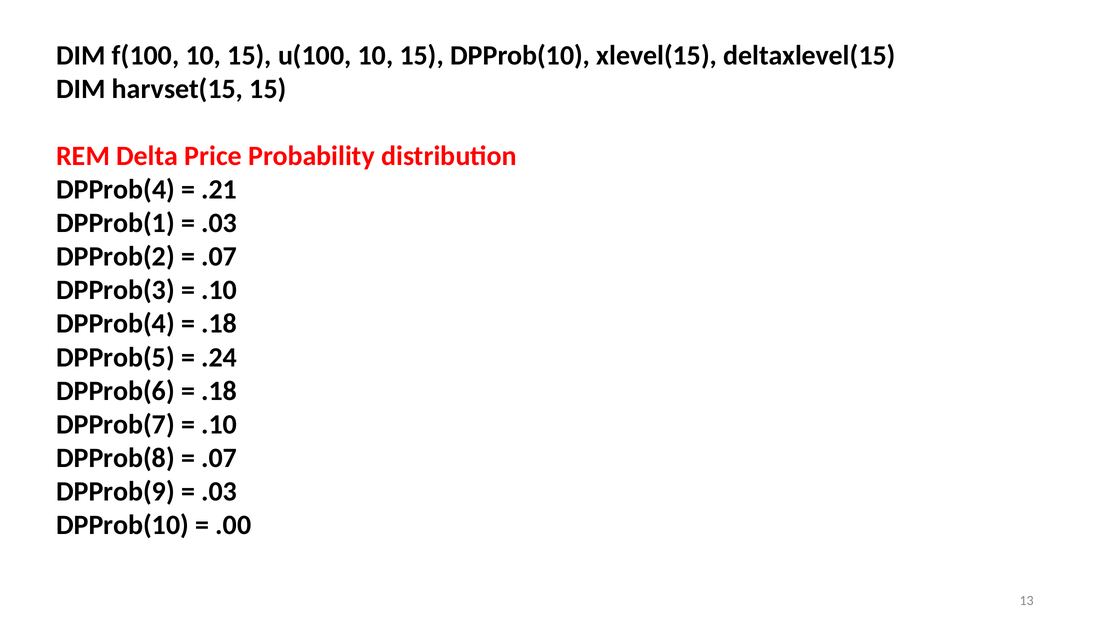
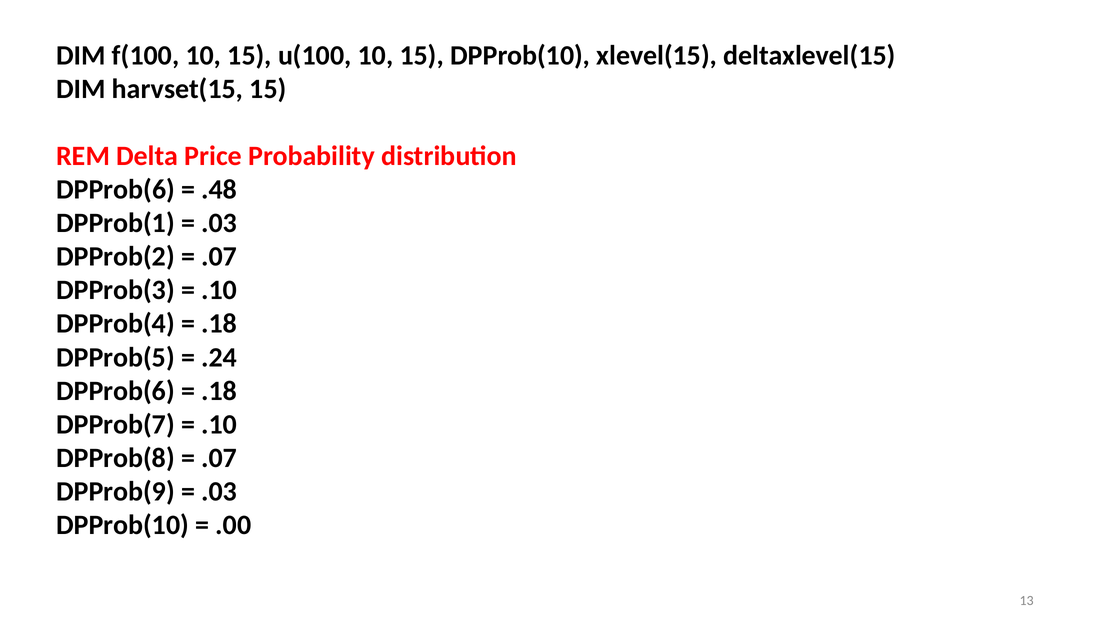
DPProb(4: DPProb(4 -> DPProb(6 (116, 190)
.21: .21 -> .48 (219, 190)
